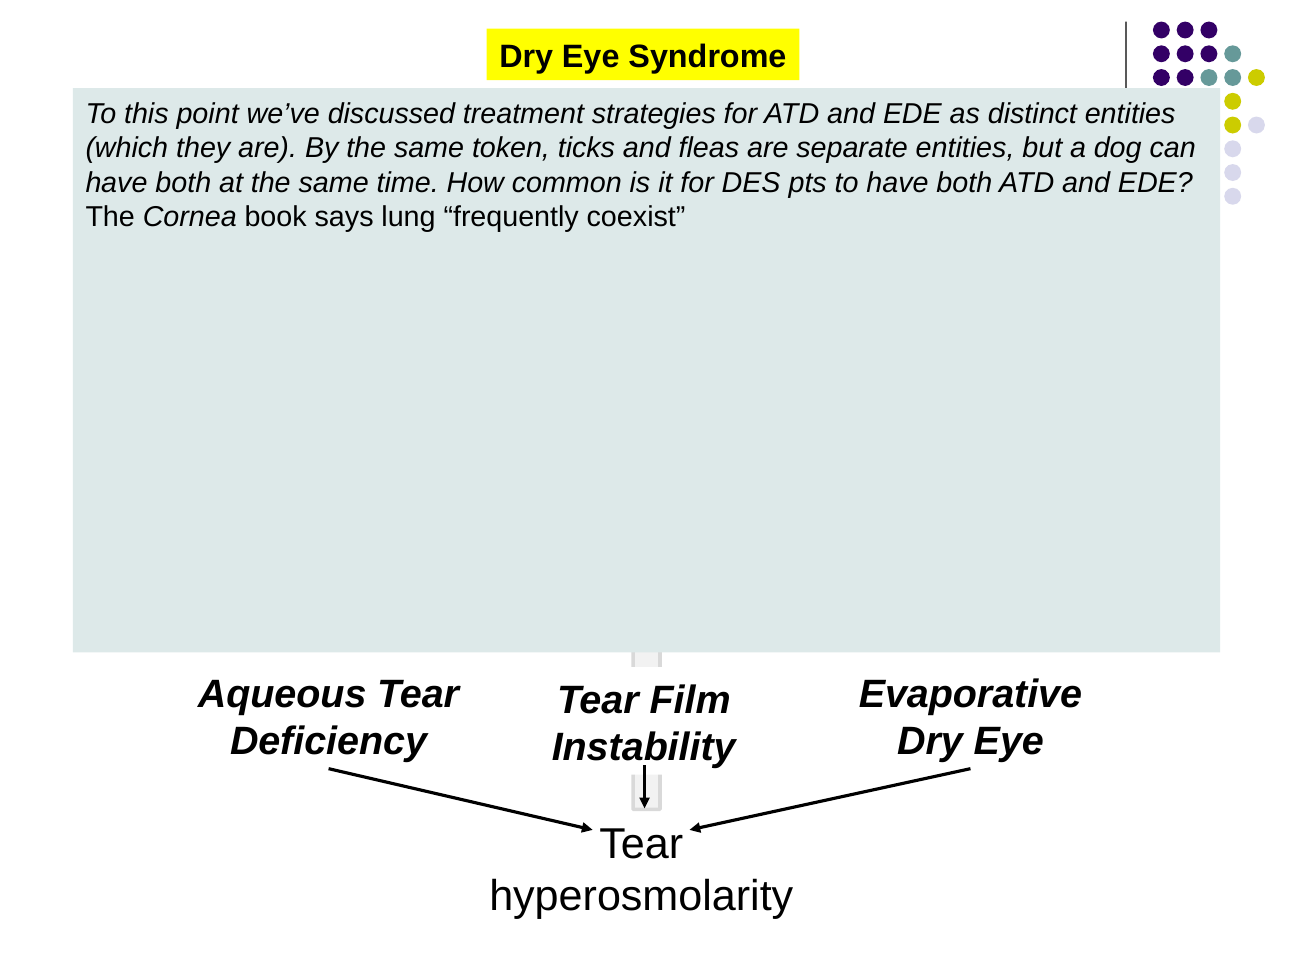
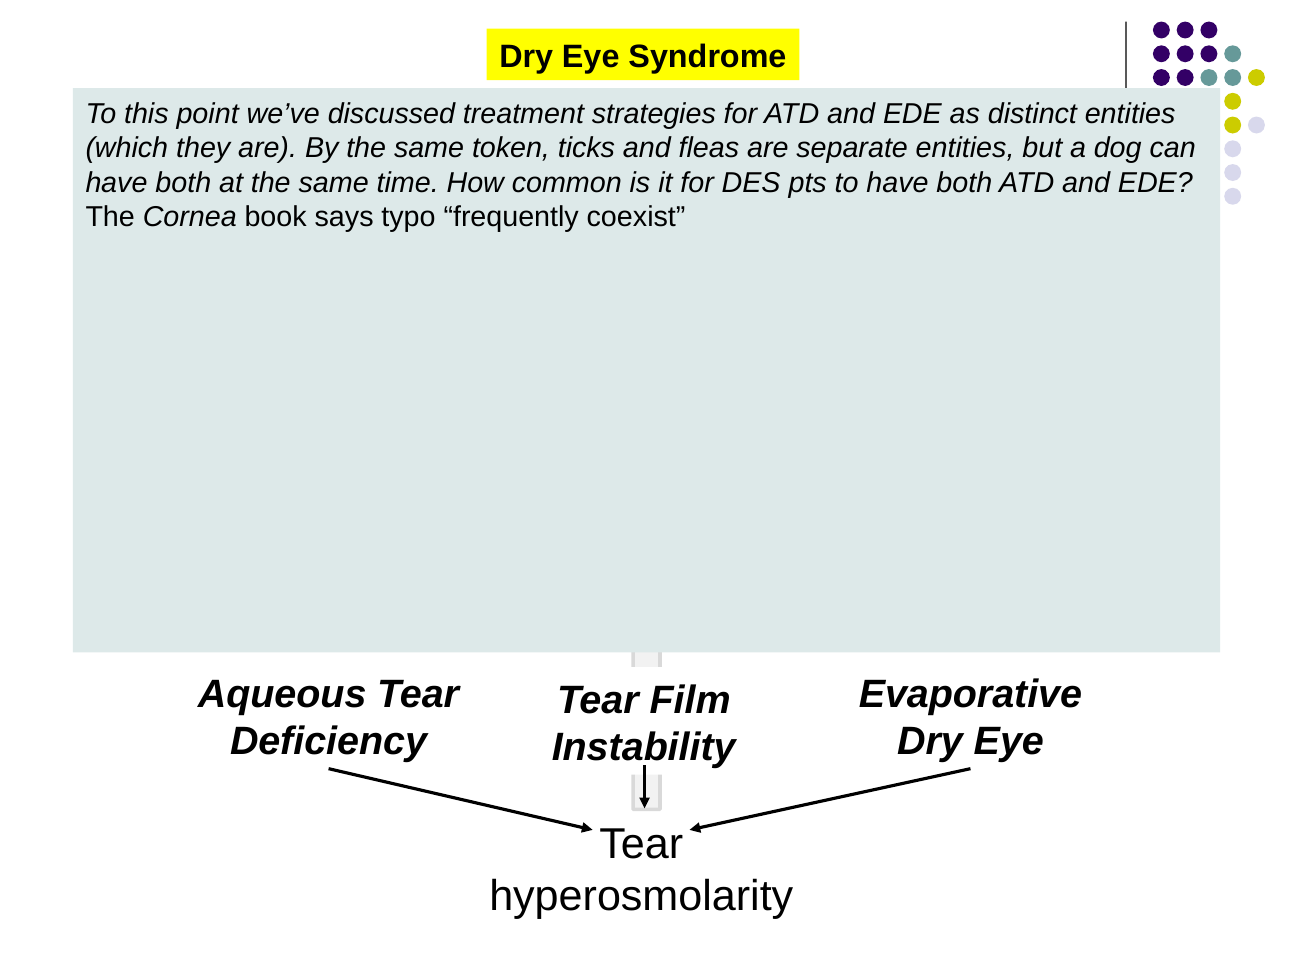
lung: lung -> typo (409, 217)
